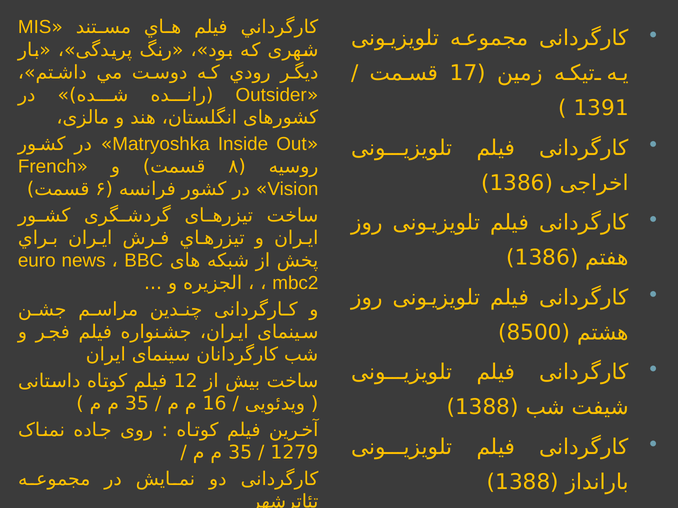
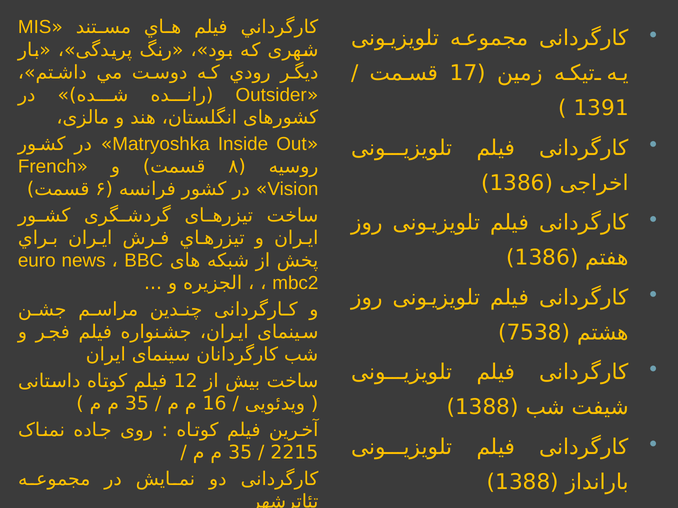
8500: 8500 -> 7538 (534, 333)
1279: 1279 -> 2215 (294, 453)
